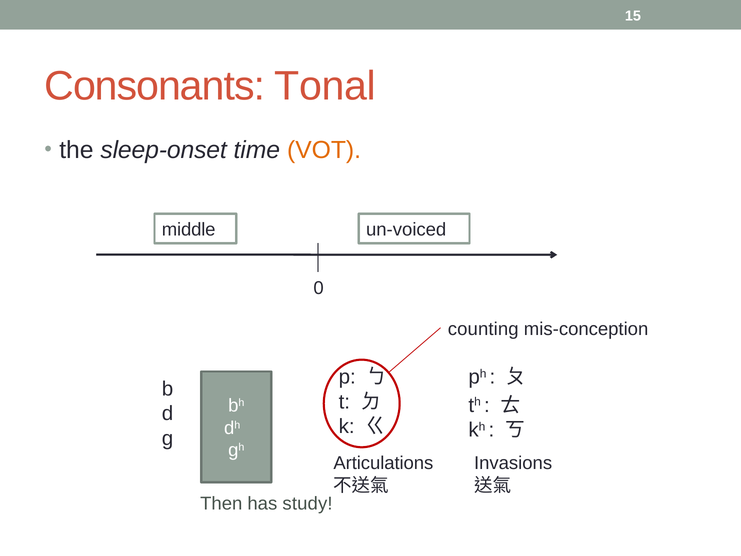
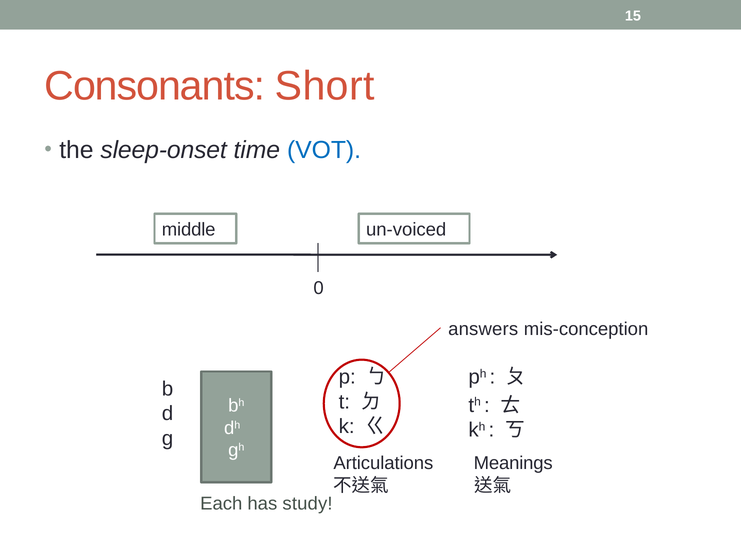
Tonal: Tonal -> Short (325, 86)
VOT colour: orange -> blue (324, 150)
counting: counting -> answers (483, 329)
Invasions: Invasions -> Meanings (513, 463)
Then: Then -> Each (221, 503)
